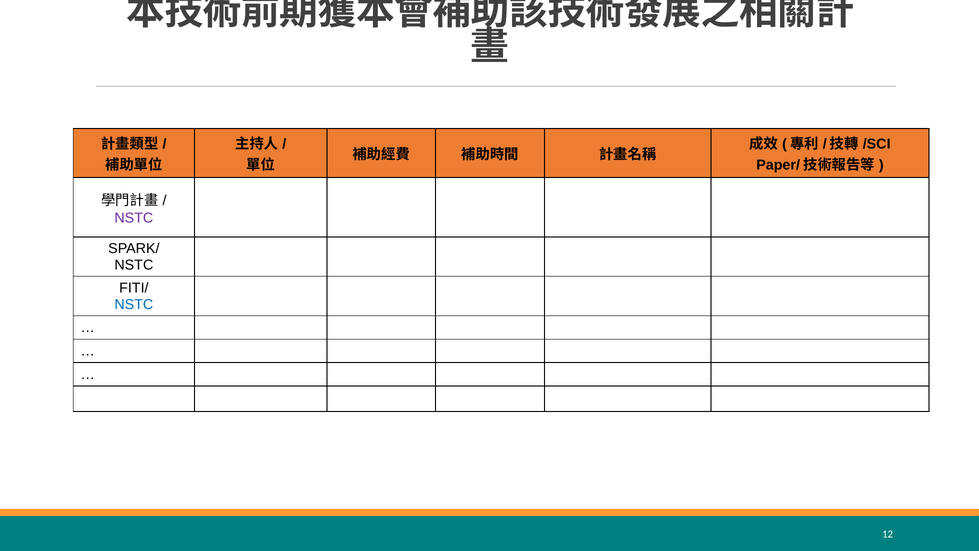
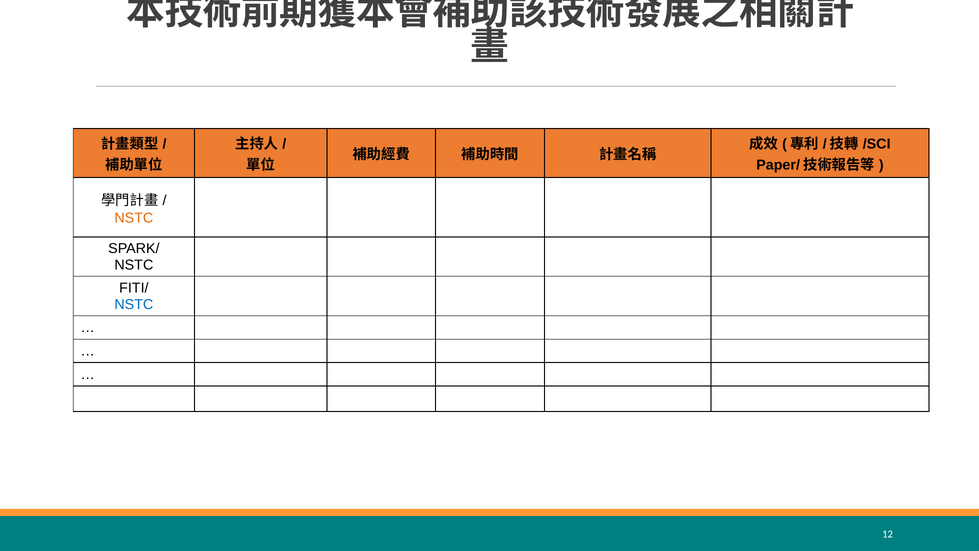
NSTC colour: purple -> orange (134, 218)
